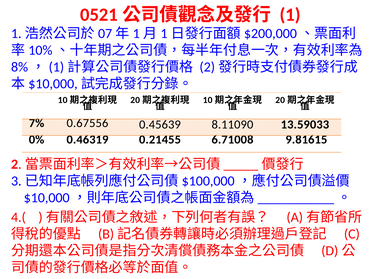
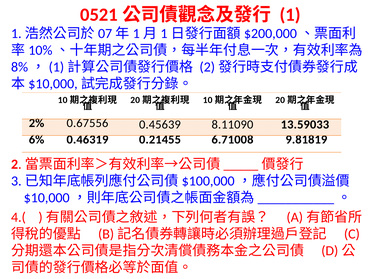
7%: 7% -> 2% (37, 123)
0%: 0% -> 6% (37, 140)
9.81615: 9.81615 -> 9.81819 (306, 140)
